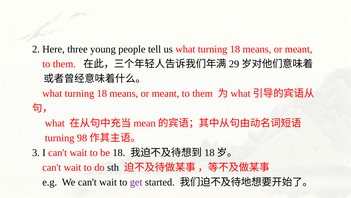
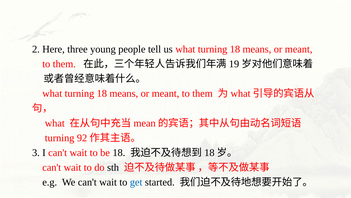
29: 29 -> 19 (234, 64)
98: 98 -> 92 (82, 138)
get colour: purple -> blue (136, 182)
